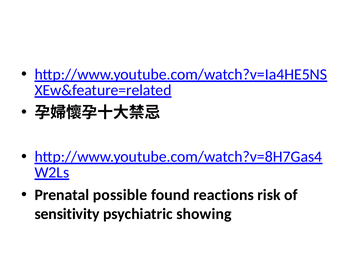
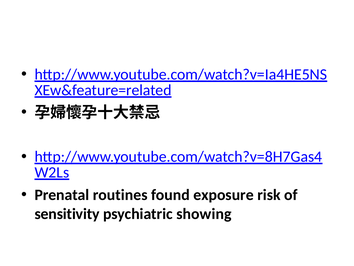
possible: possible -> routines (120, 195)
reactions: reactions -> exposure (224, 195)
